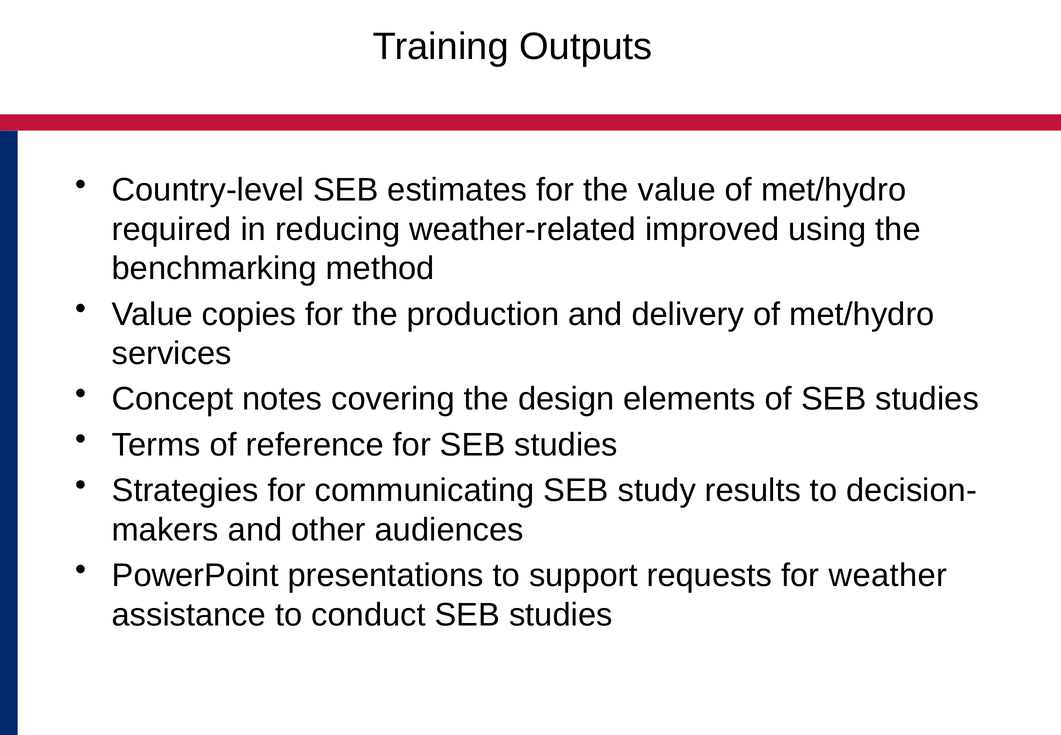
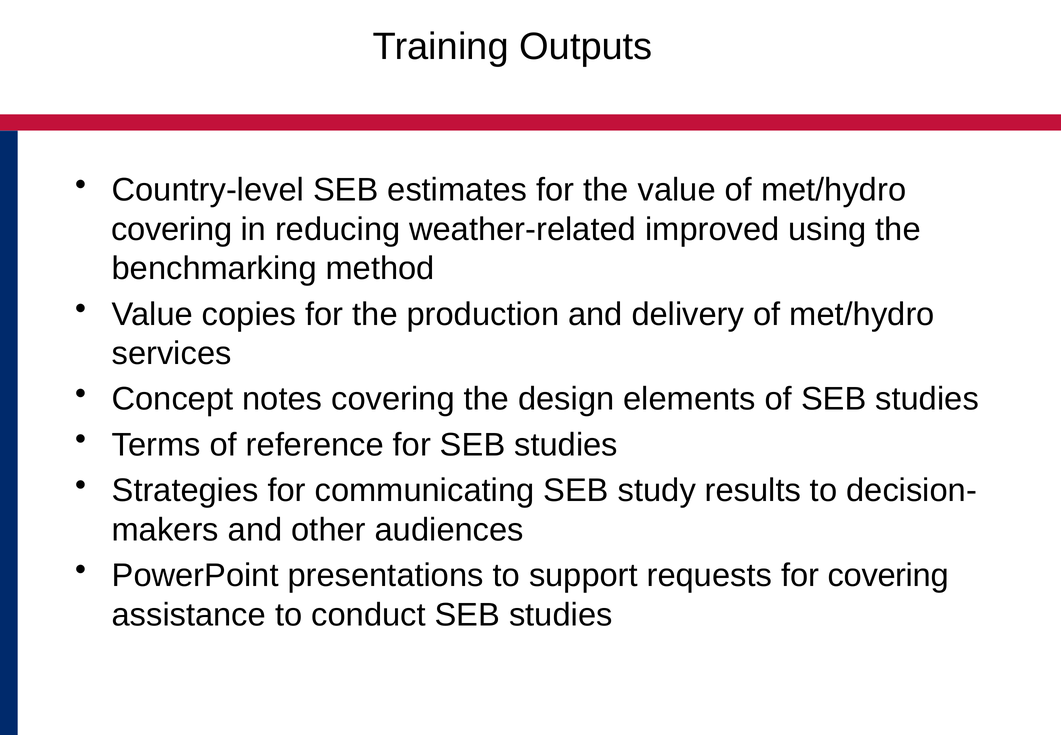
required: required -> covering (172, 229)
for weather: weather -> covering (888, 575)
